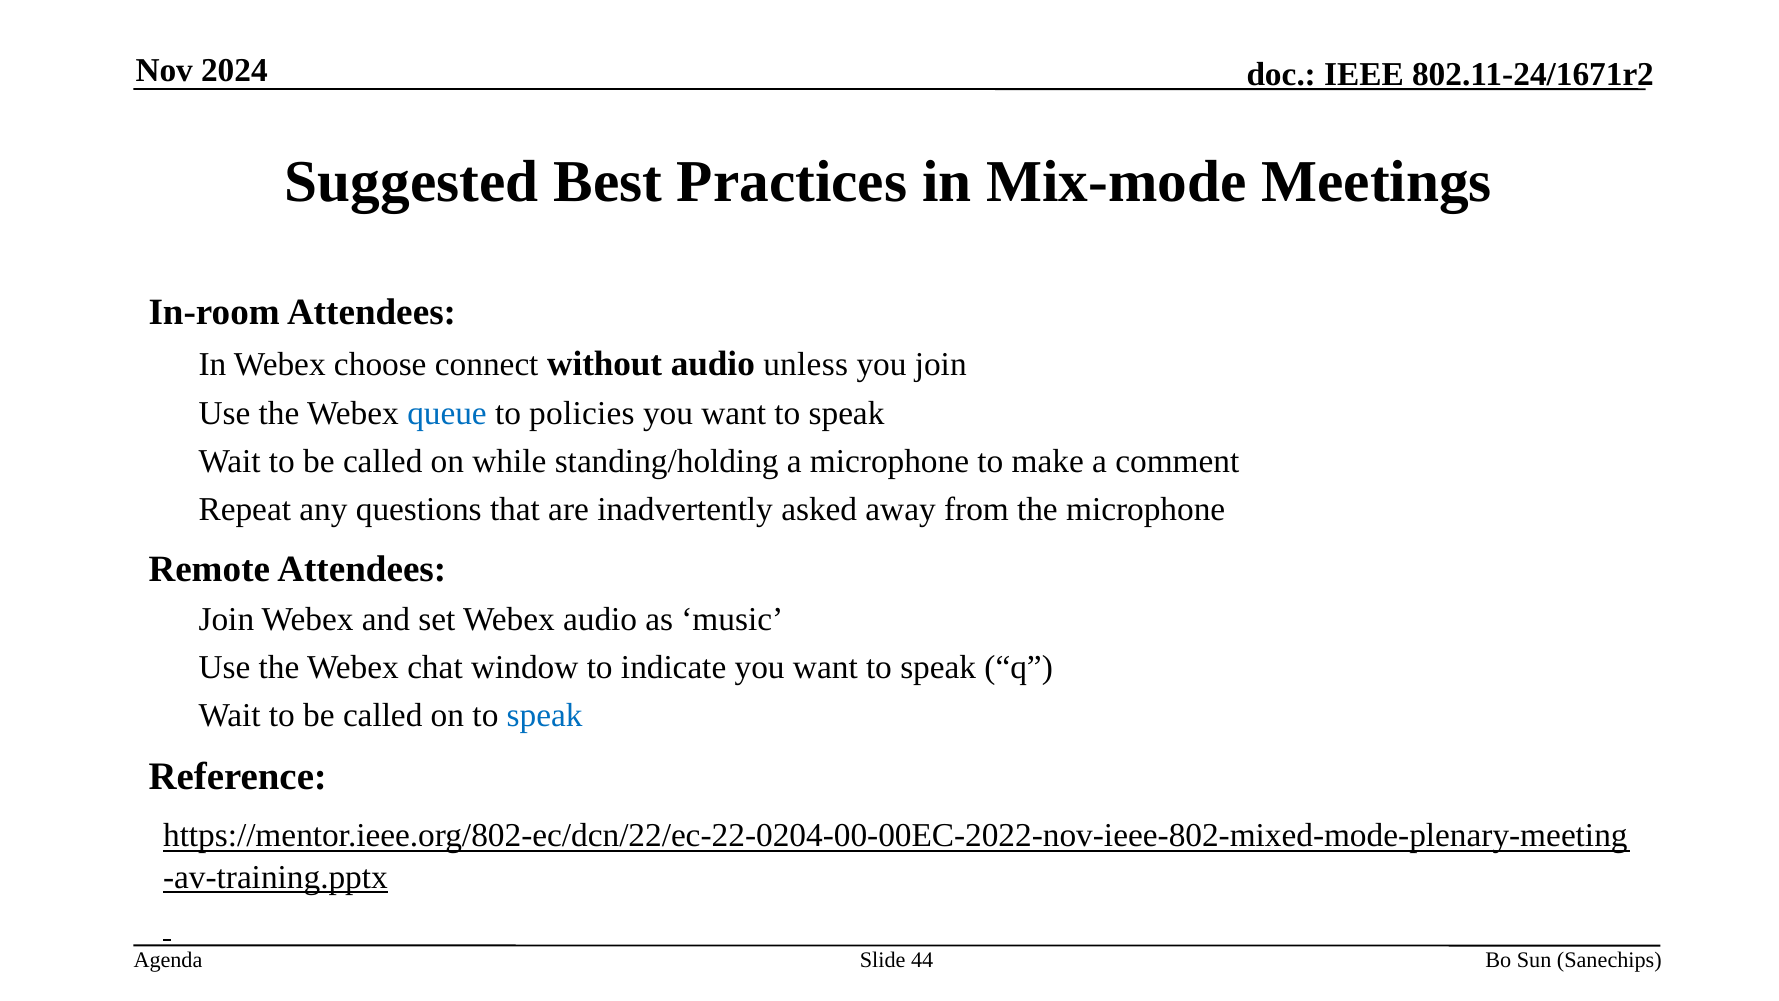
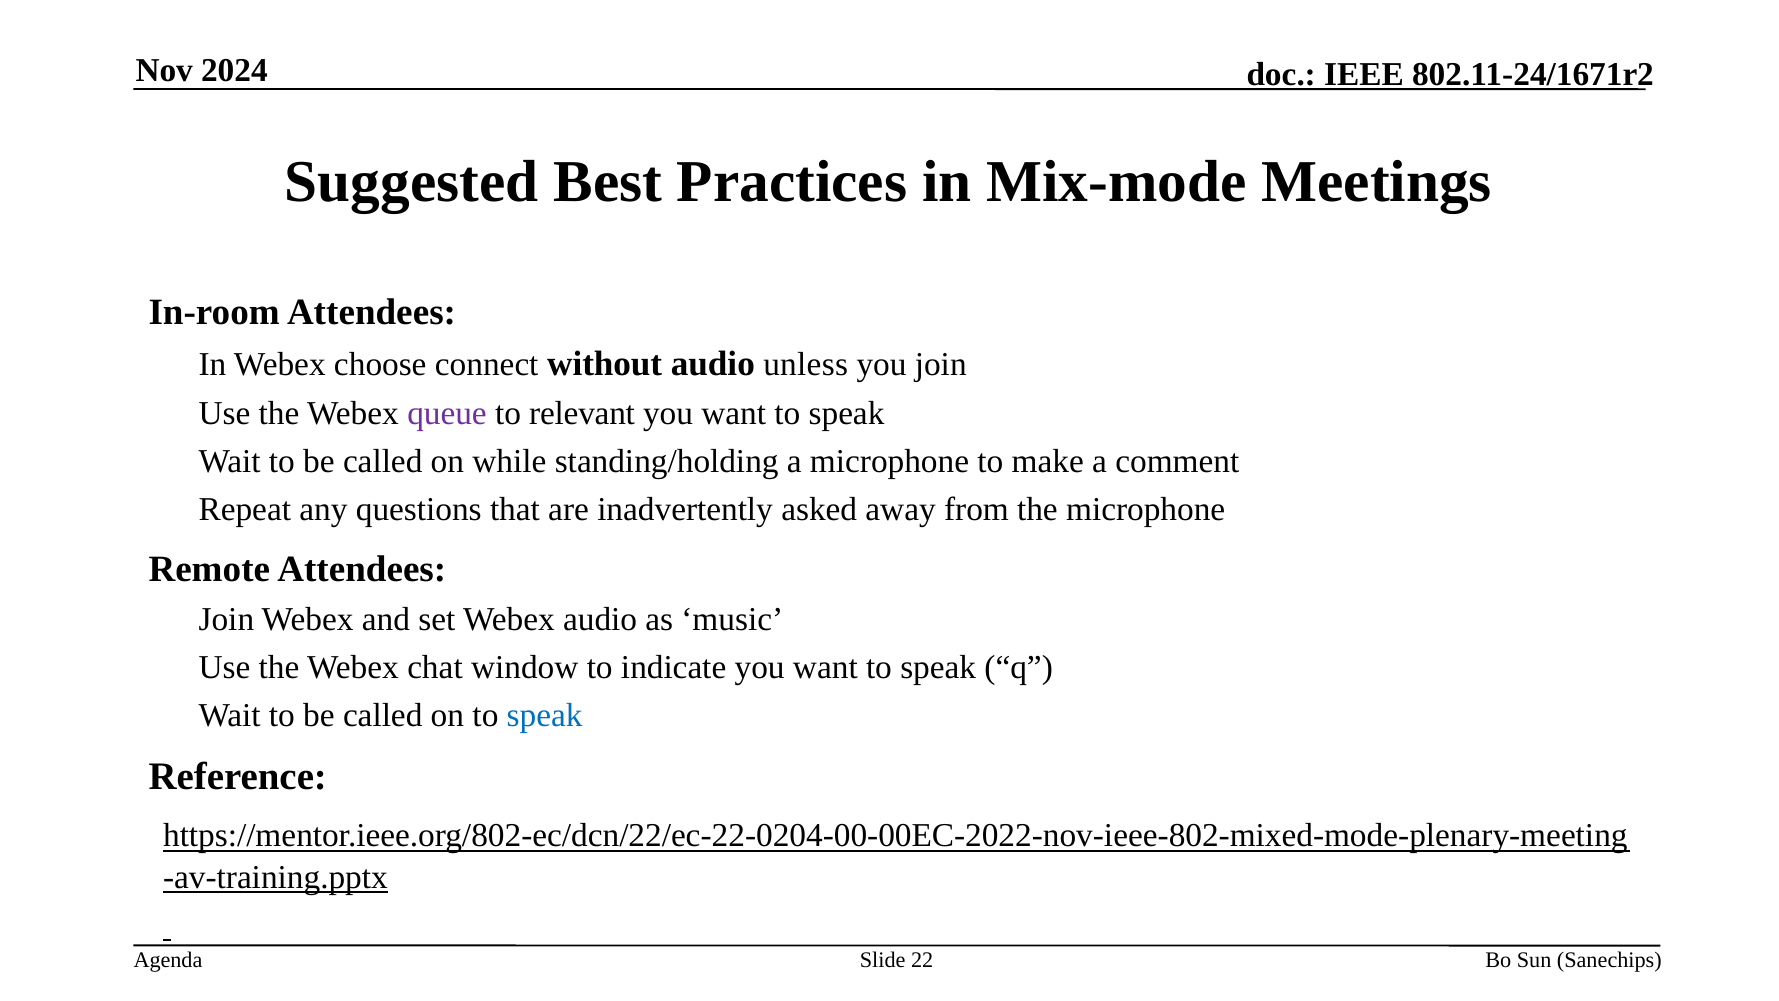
queue colour: blue -> purple (447, 413)
policies: policies -> relevant (582, 413)
44: 44 -> 22 (922, 960)
